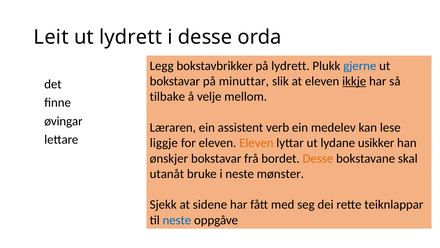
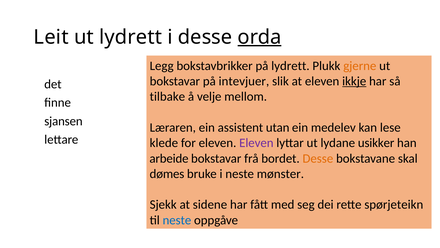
orda underline: none -> present (260, 37)
gjerne colour: blue -> orange (360, 66)
minuttar: minuttar -> intevjuer (244, 81)
øvingar: øvingar -> sjansen (63, 121)
verb: verb -> utan (278, 127)
liggje: liggje -> klede (164, 143)
Eleven colour: orange -> purple (256, 143)
ønskjer: ønskjer -> arbeide (169, 158)
utanåt: utanåt -> dømes (167, 174)
teiknlappar: teiknlappar -> spørjeteikn (394, 204)
